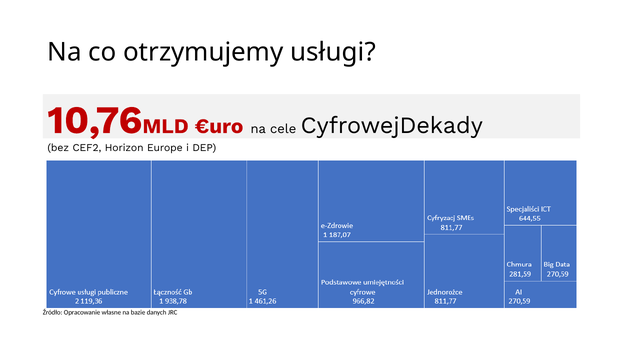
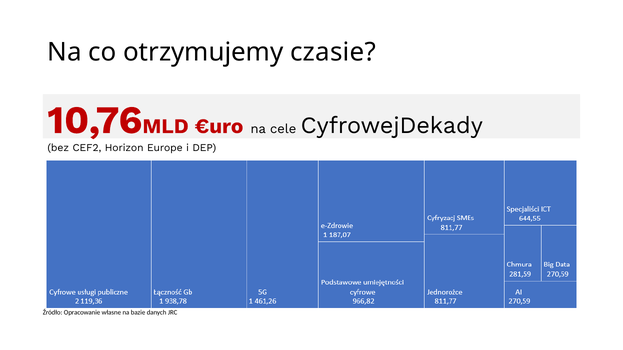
usługi: usługi -> czasie (333, 52)
